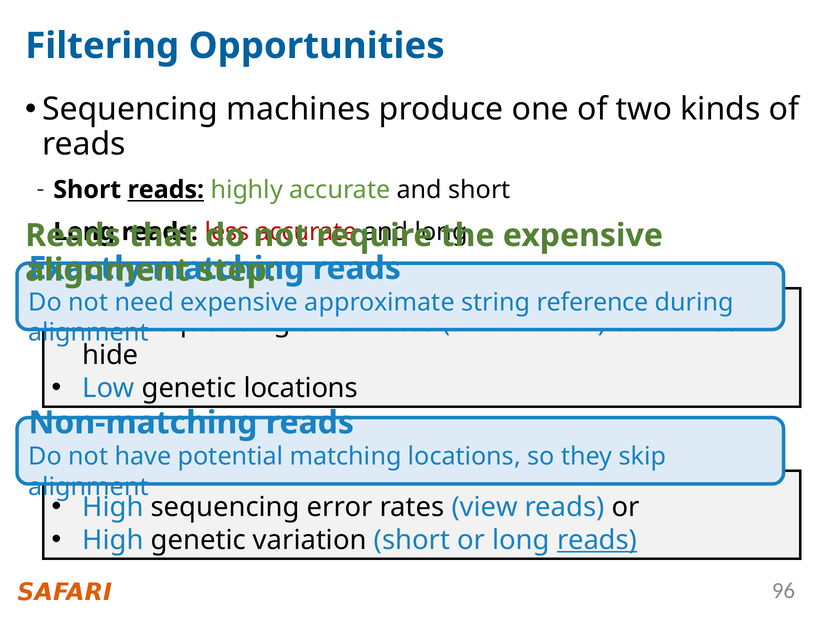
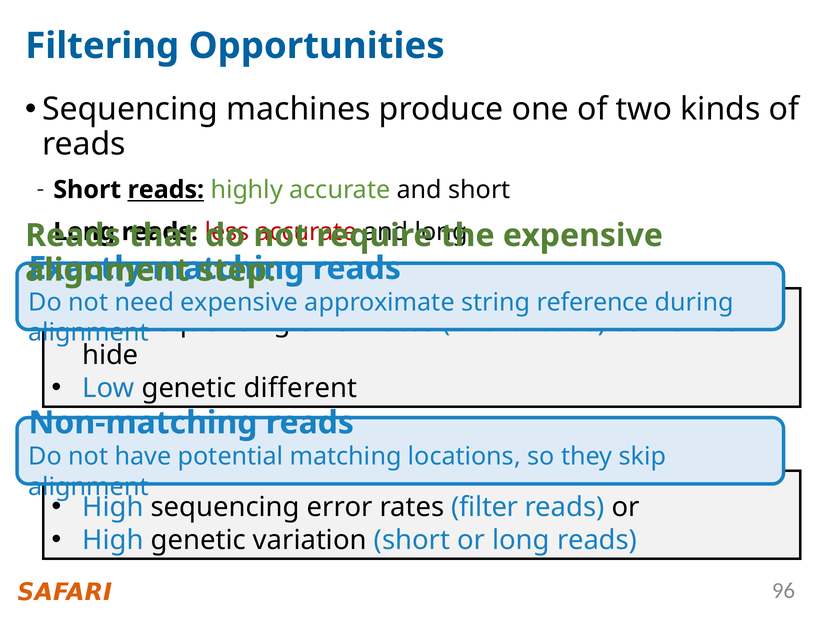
genetic locations: locations -> different (301, 388)
view: view -> filter (485, 507)
reads underline: present -> none (597, 540)
